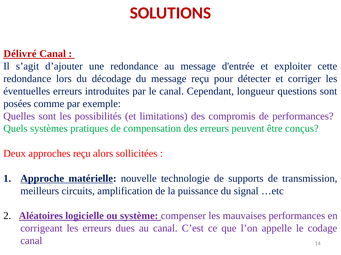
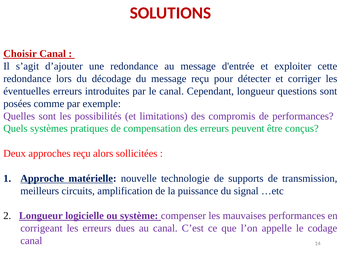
Délivré: Délivré -> Choisir (20, 54)
2 Aléatoires: Aléatoires -> Longueur (41, 216)
